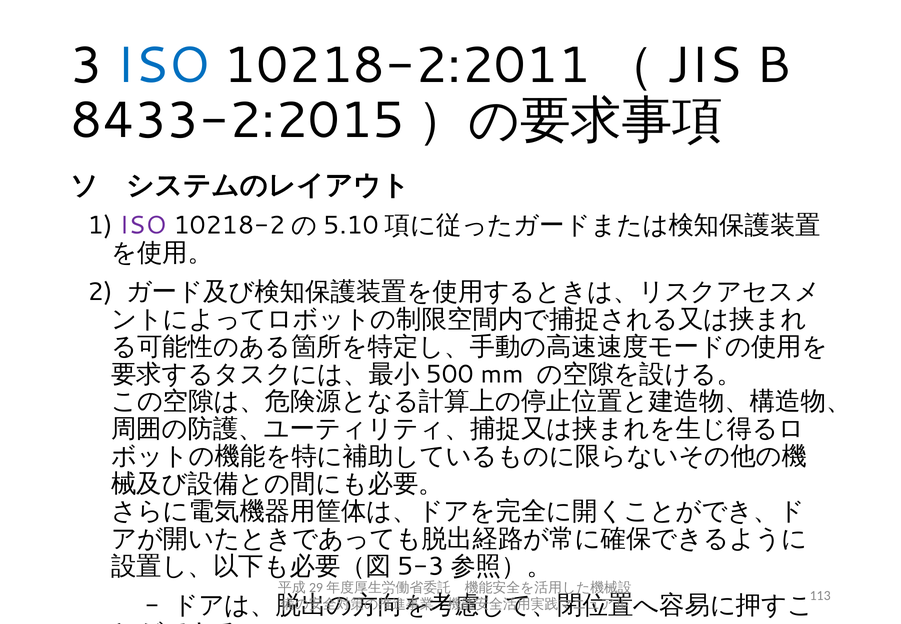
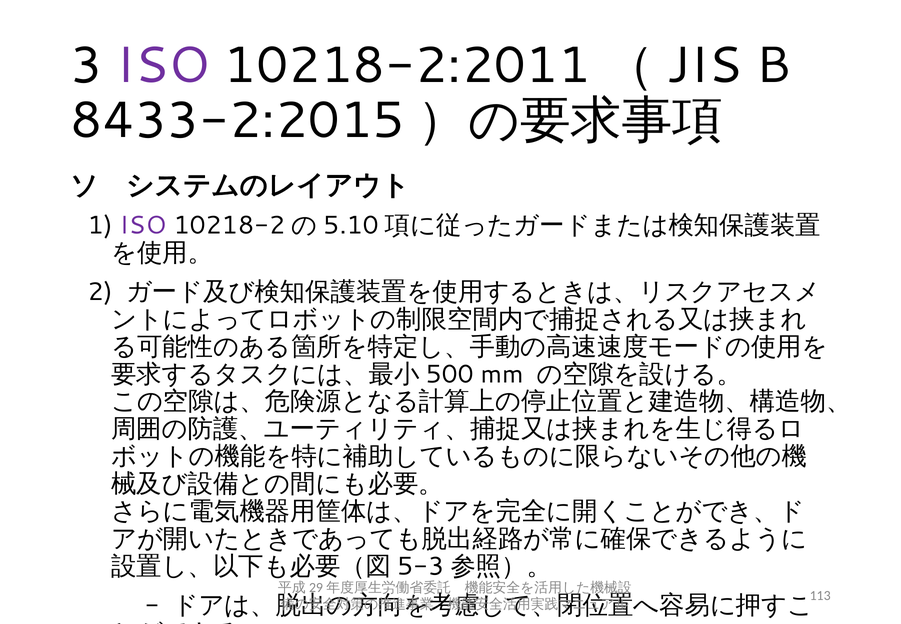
ISO colour: blue -> purple (163, 66)
